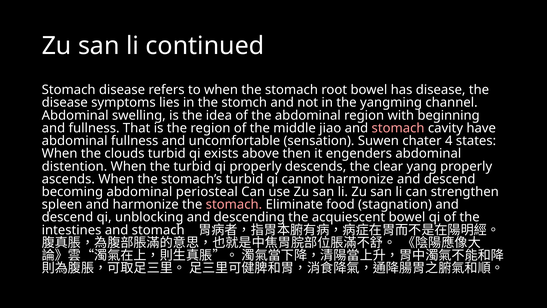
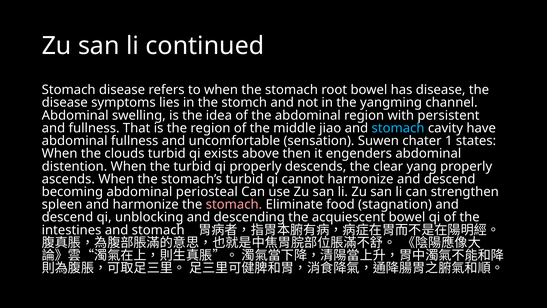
beginning: beginning -> persistent (449, 115)
stomach colour: pink -> light blue (398, 128)
4: 4 -> 1 (449, 141)
